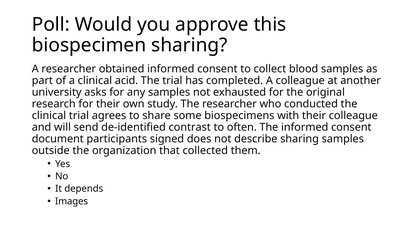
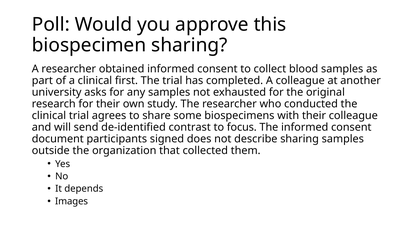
acid: acid -> first (126, 81)
often: often -> focus (242, 128)
